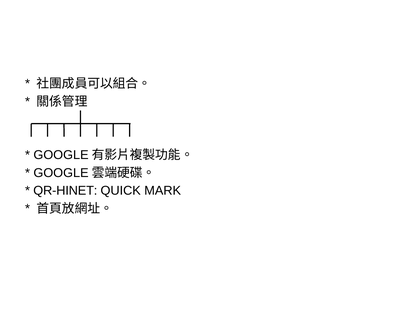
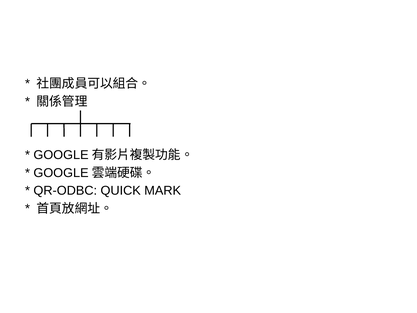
QR-HINET: QR-HINET -> QR-ODBC (65, 191)
